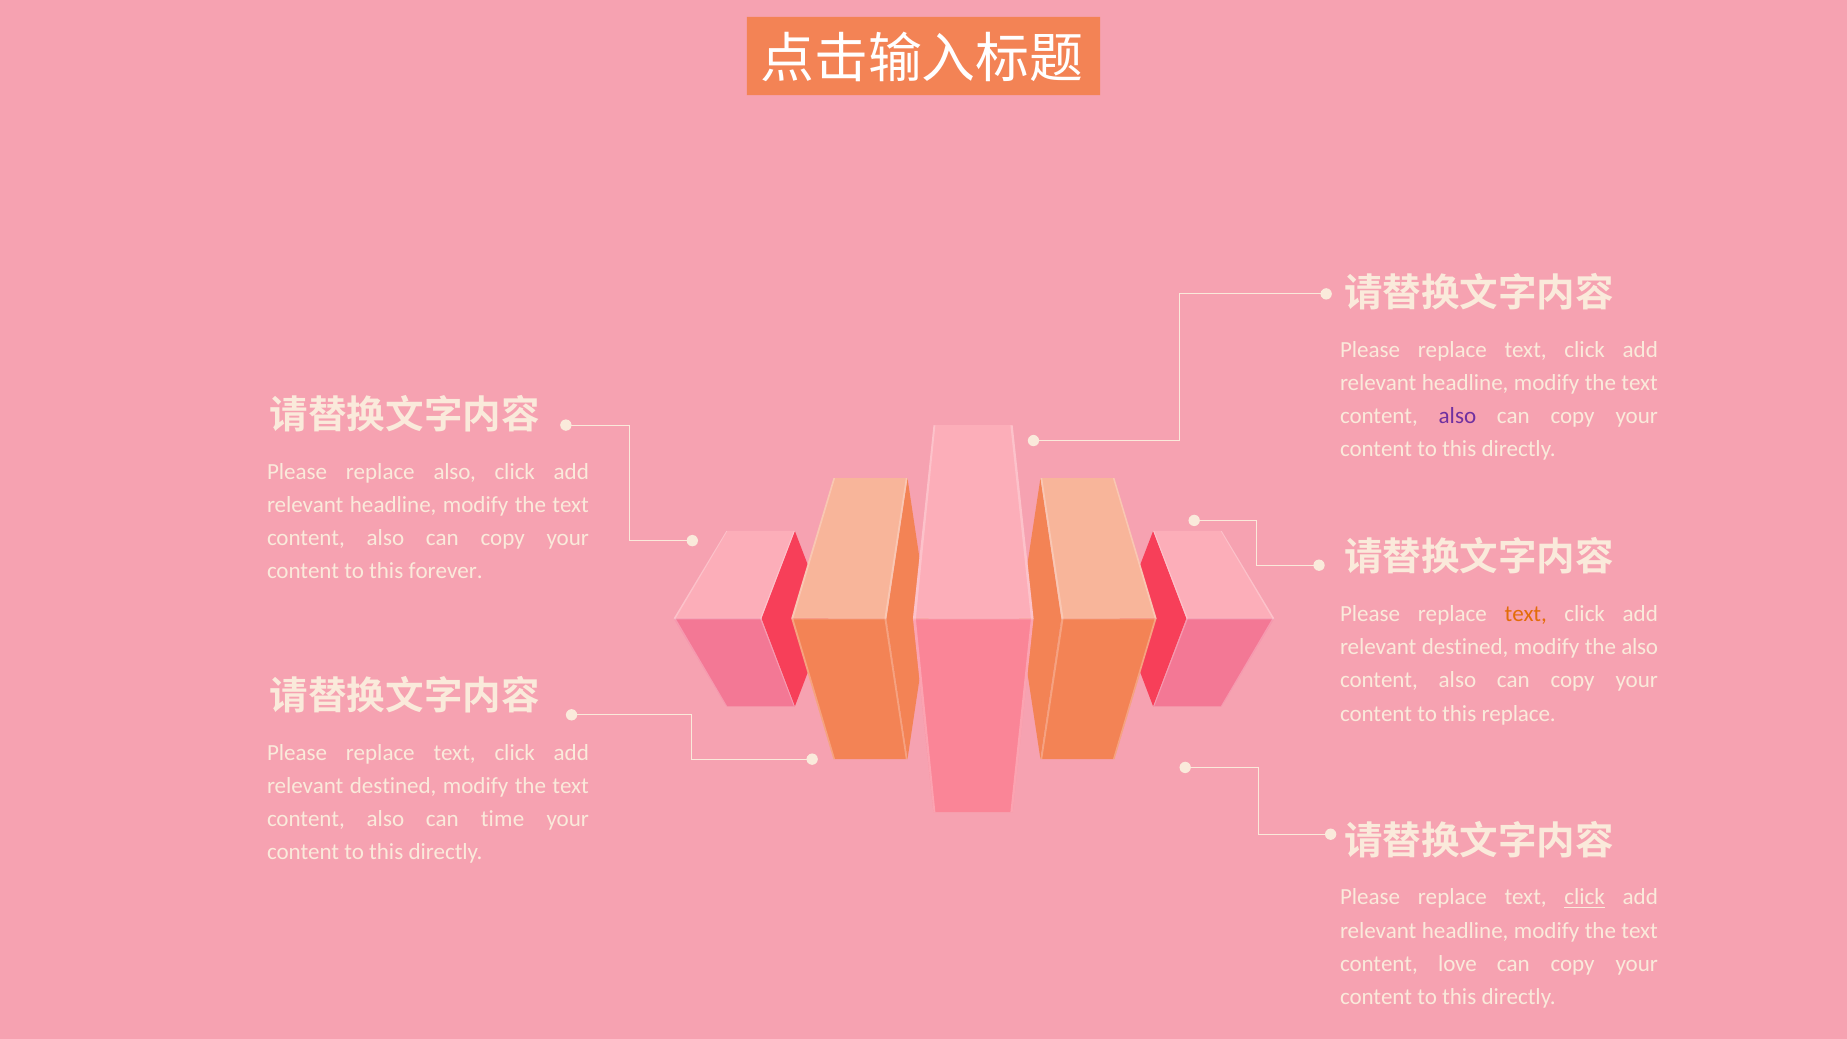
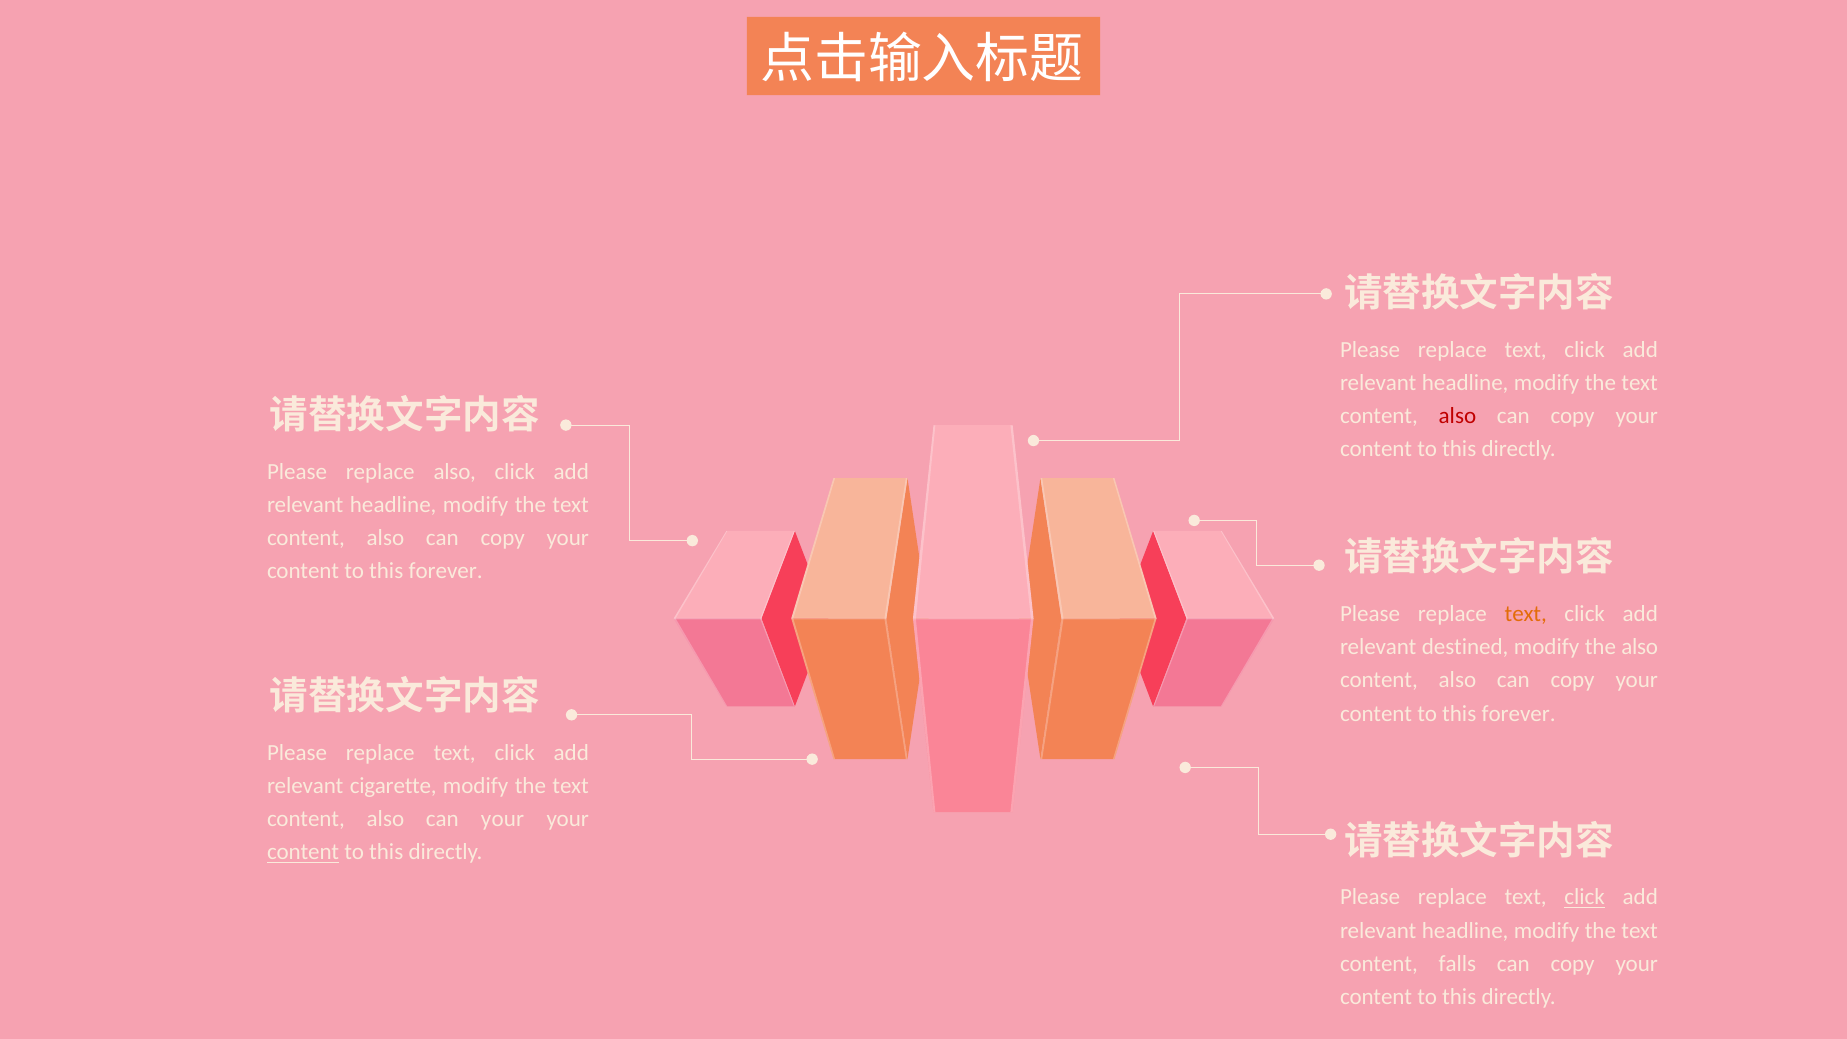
also colour: purple -> red (1457, 416)
replace: replace -> forever (1519, 714)
destined: destined -> cigarette (393, 786)
can time: time -> your (503, 819)
content underline: none -> present (303, 852)
love: love -> falls (1457, 964)
